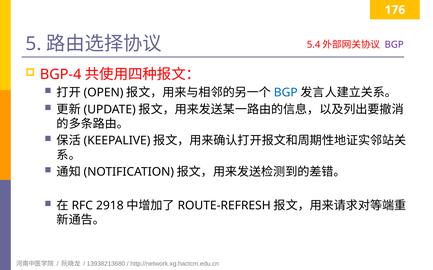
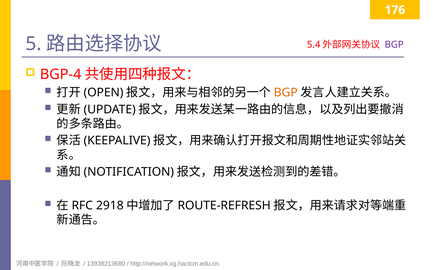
BGP colour: blue -> orange (286, 93)
